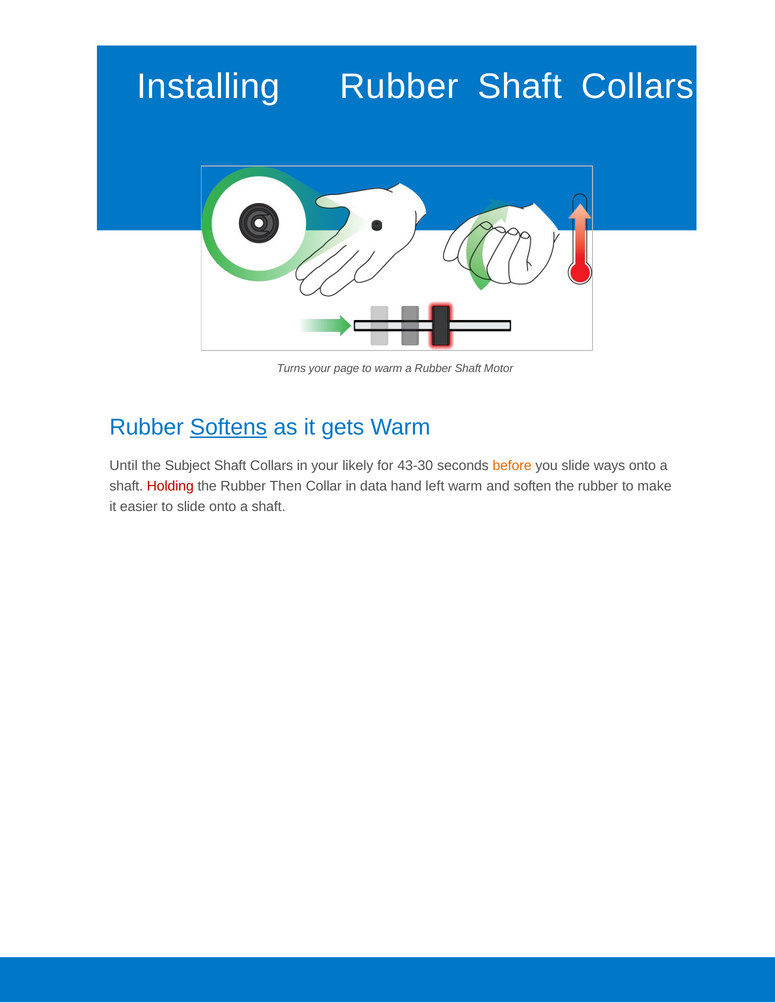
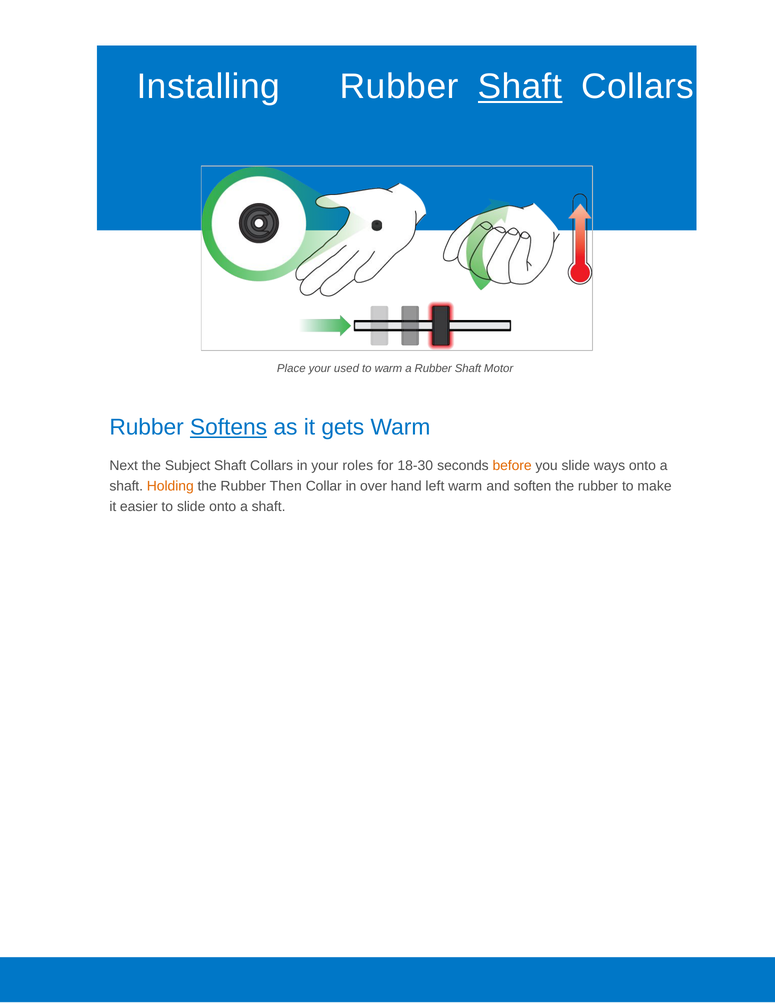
Shaft underline: none -> present (520, 87)
Turns: Turns -> Place (291, 368)
page: page -> used (347, 368)
Until: Until -> Next (124, 465)
likely: likely -> roles (358, 465)
43-30: 43-30 -> 18-30 (415, 465)
Holding colour: red -> orange (170, 486)
data: data -> over (374, 486)
